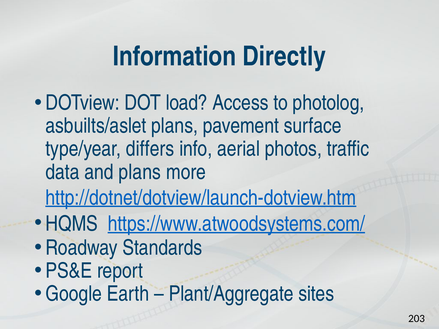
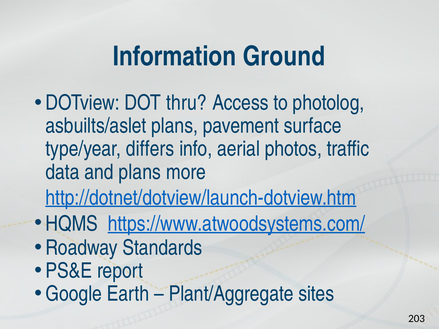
Directly: Directly -> Ground (284, 56)
load: load -> thru (187, 103)
